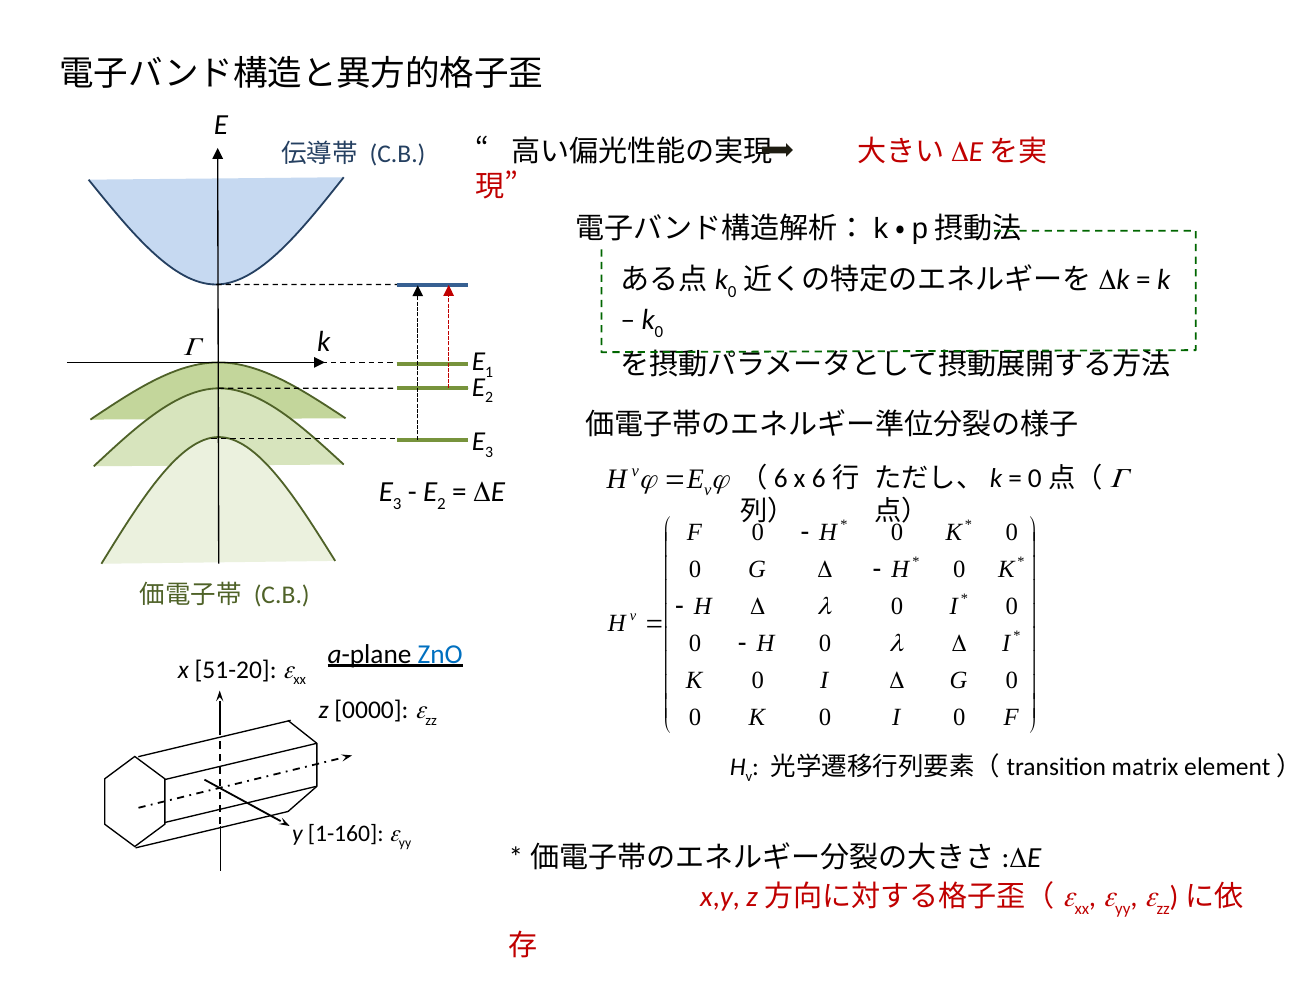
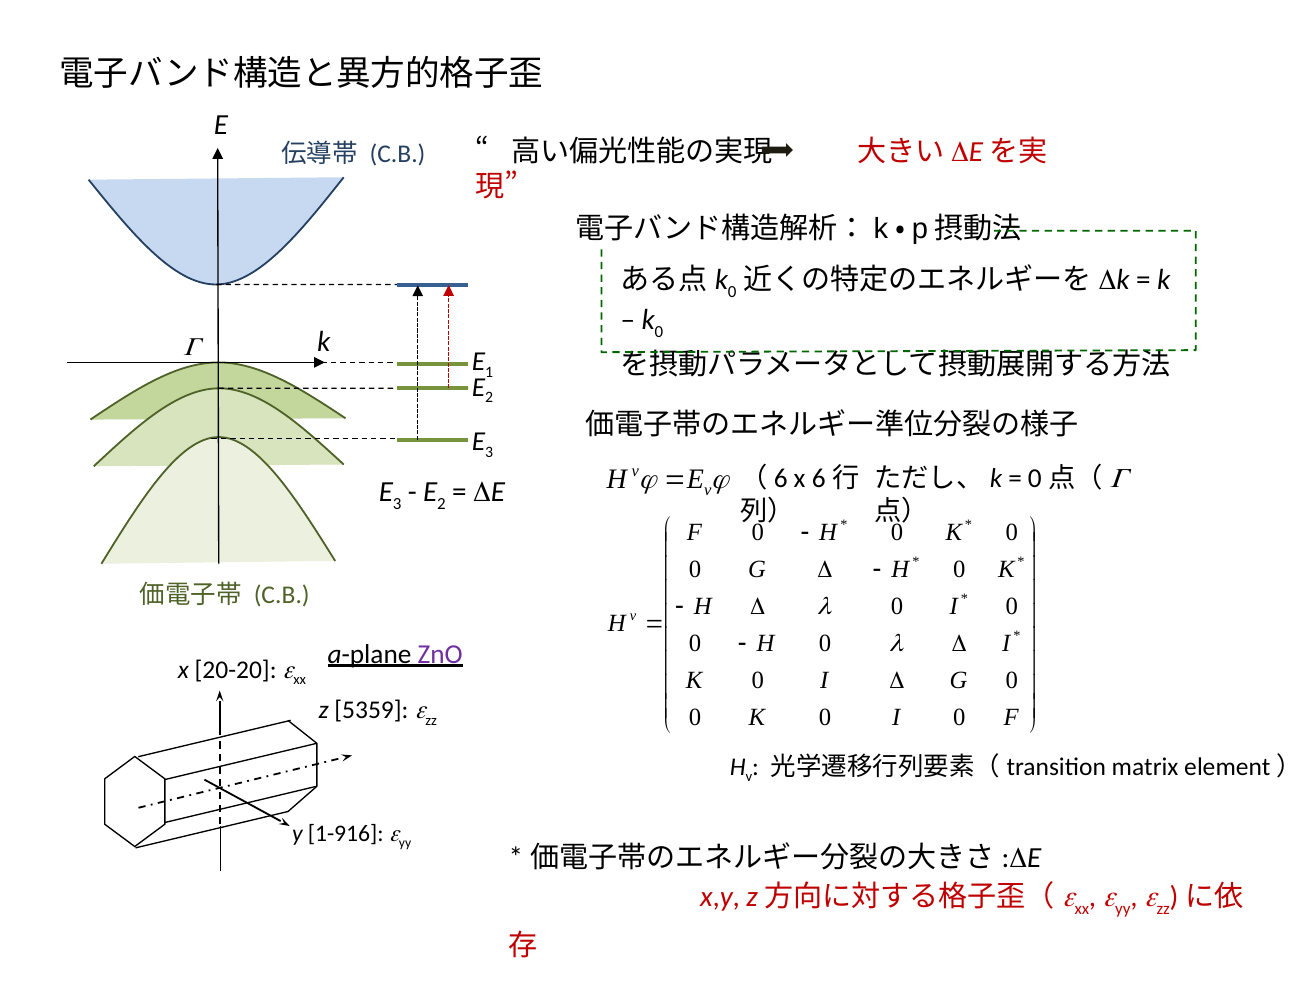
ZnO colour: blue -> purple (440, 654)
51-20: 51-20 -> 20-20 (236, 669)
0000: 0000 -> 5359 (371, 710)
1-160: 1-160 -> 1-916 (346, 833)
